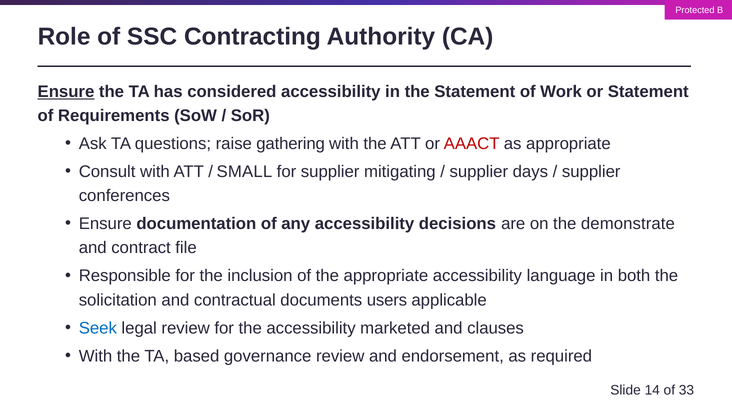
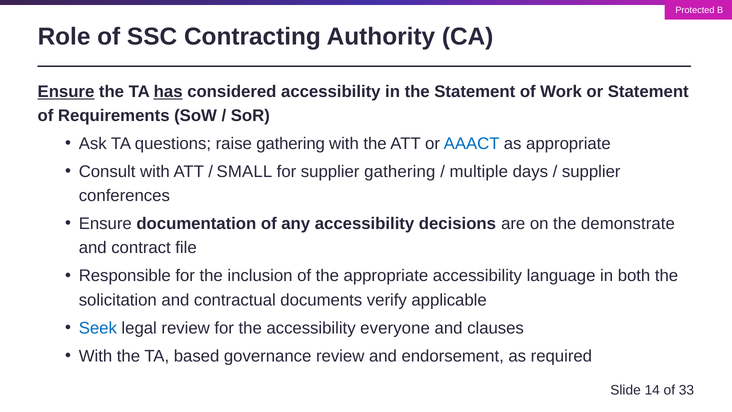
has underline: none -> present (168, 92)
AAACT colour: red -> blue (472, 144)
supplier mitigating: mitigating -> gathering (400, 172)
supplier: supplier -> multiple (479, 172)
users: users -> verify (387, 300)
marketed: marketed -> everyone (395, 328)
